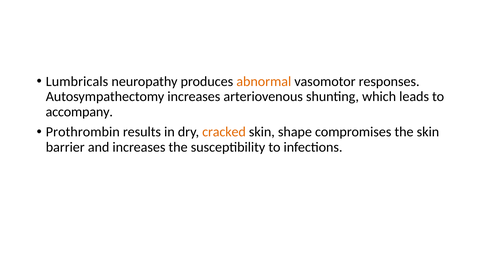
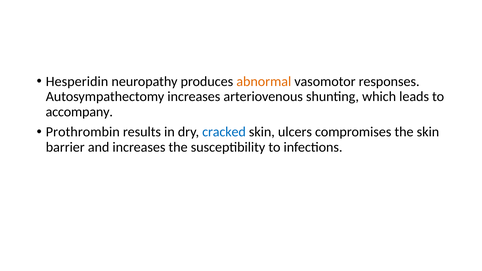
Lumbricals: Lumbricals -> Hesperidin (77, 81)
cracked colour: orange -> blue (224, 132)
shape: shape -> ulcers (295, 132)
